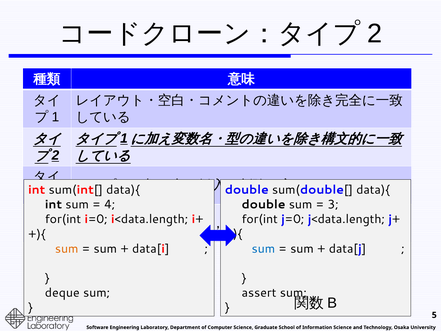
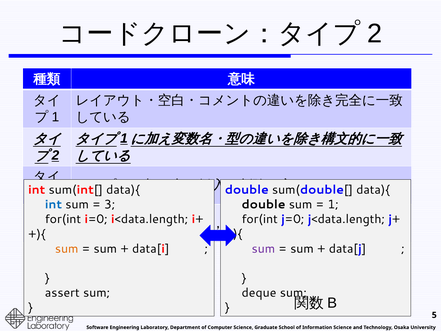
3: 3 -> 1 (333, 204)
int colour: black -> blue (53, 204)
4: 4 -> 3 (110, 204)
sum colour: blue -> purple (263, 248)
assert: assert -> deque (259, 293)
deque: deque -> assert (62, 293)
